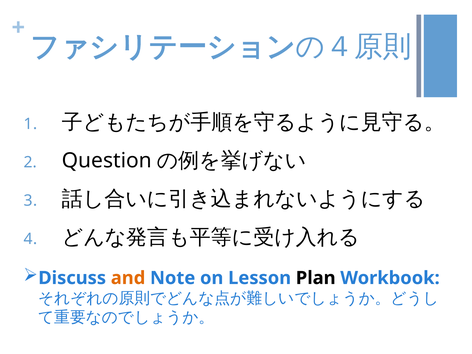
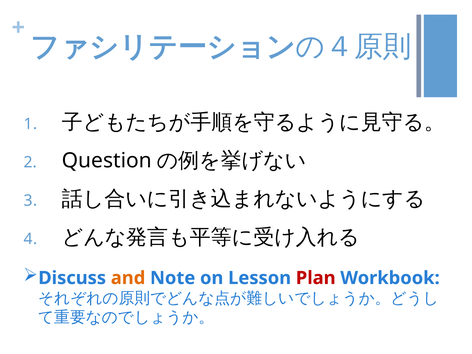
Plan colour: black -> red (316, 278)
